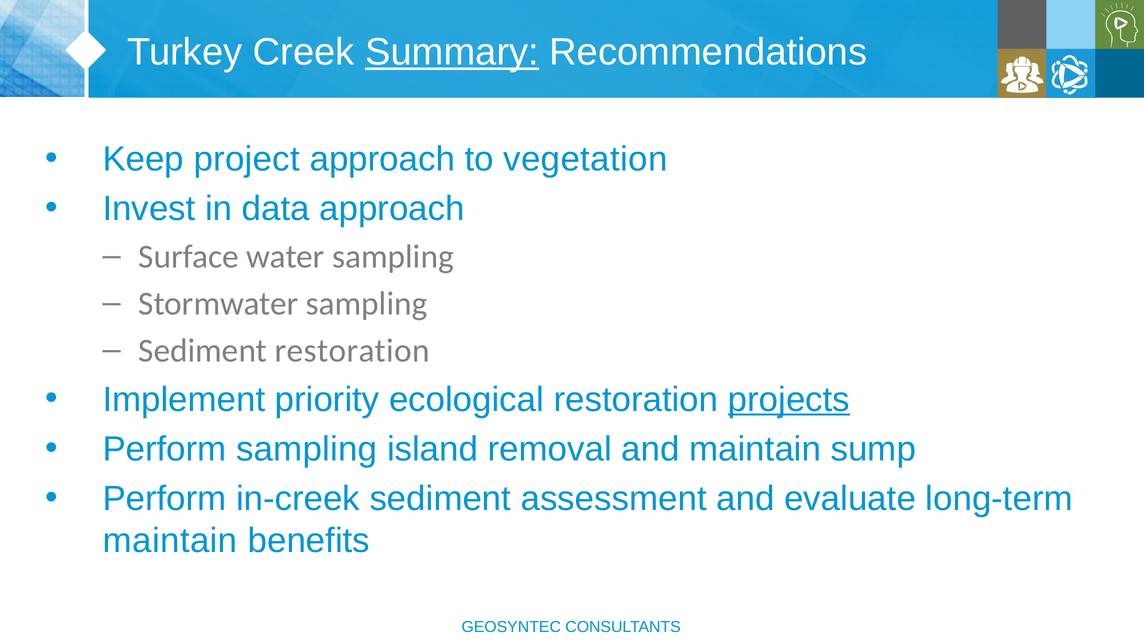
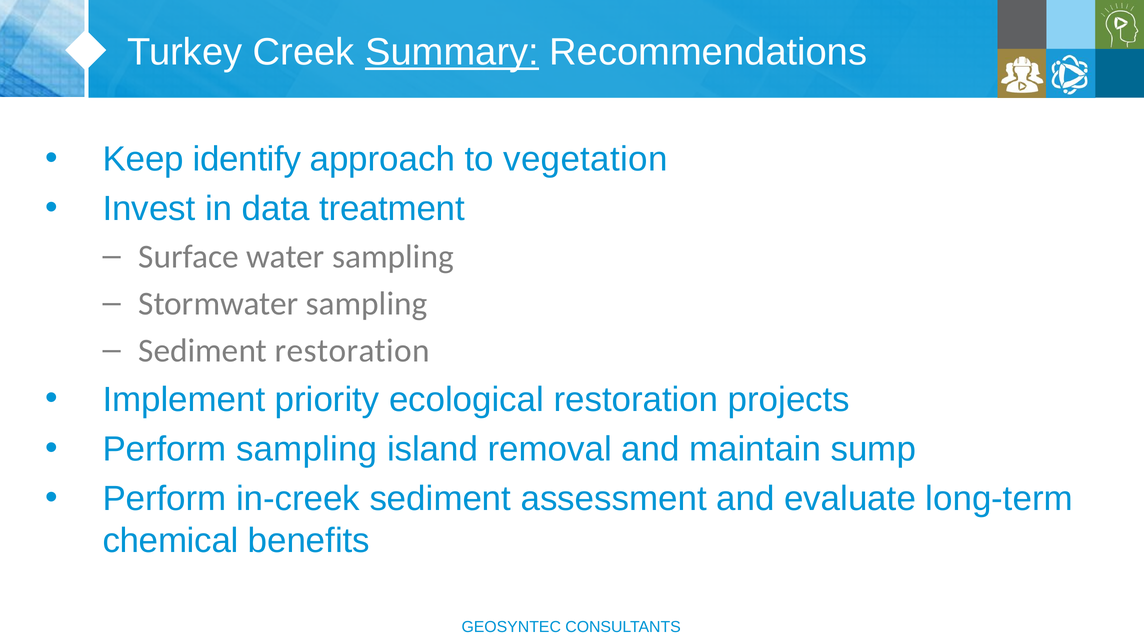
project: project -> identify (247, 159)
data approach: approach -> treatment (392, 209)
projects underline: present -> none (789, 399)
maintain: maintain -> chemical (171, 540)
